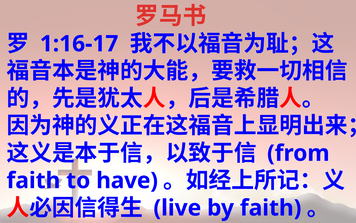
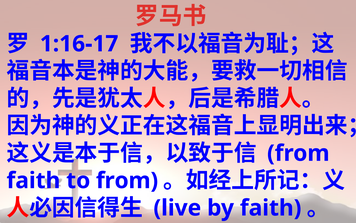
to have: have -> from (127, 180)
